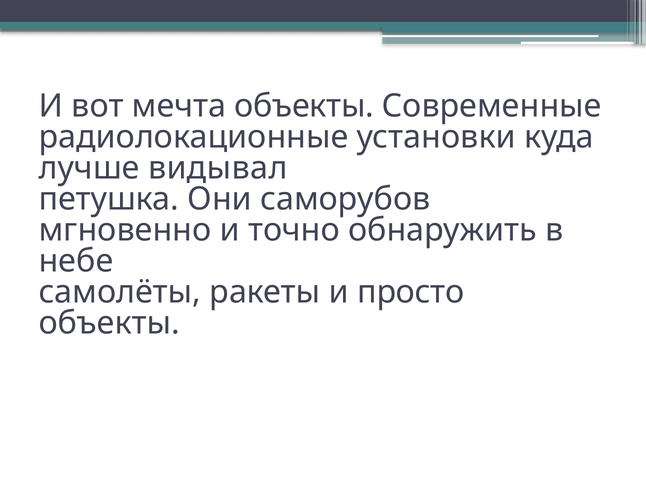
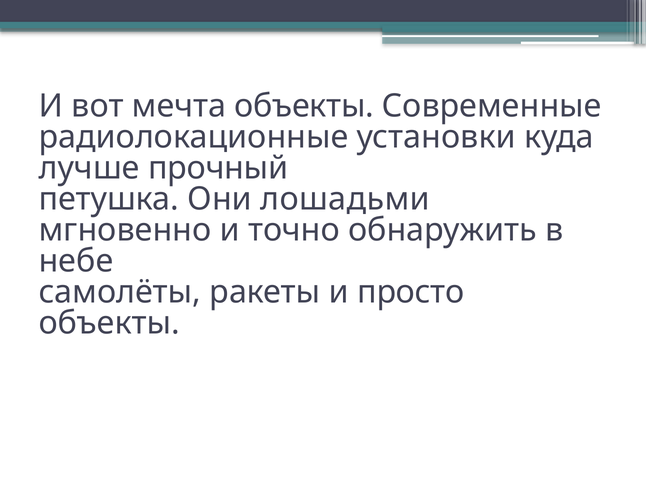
видывал: видывал -> прочный (218, 168)
саморубов: саморубов -> лошадьми (345, 199)
